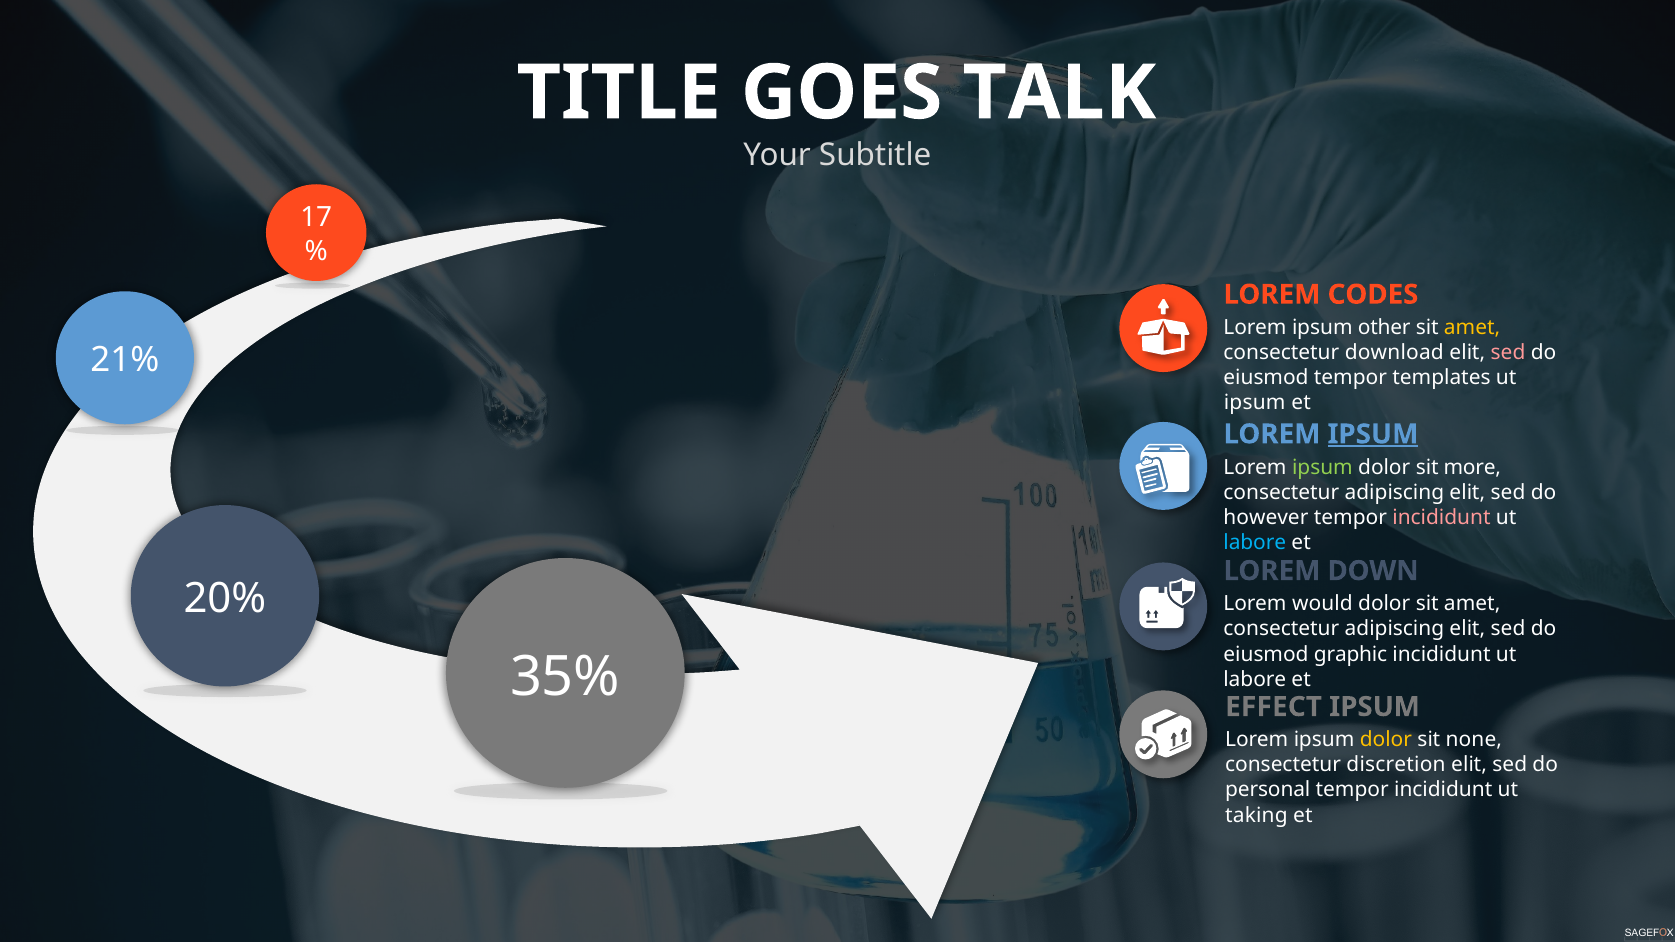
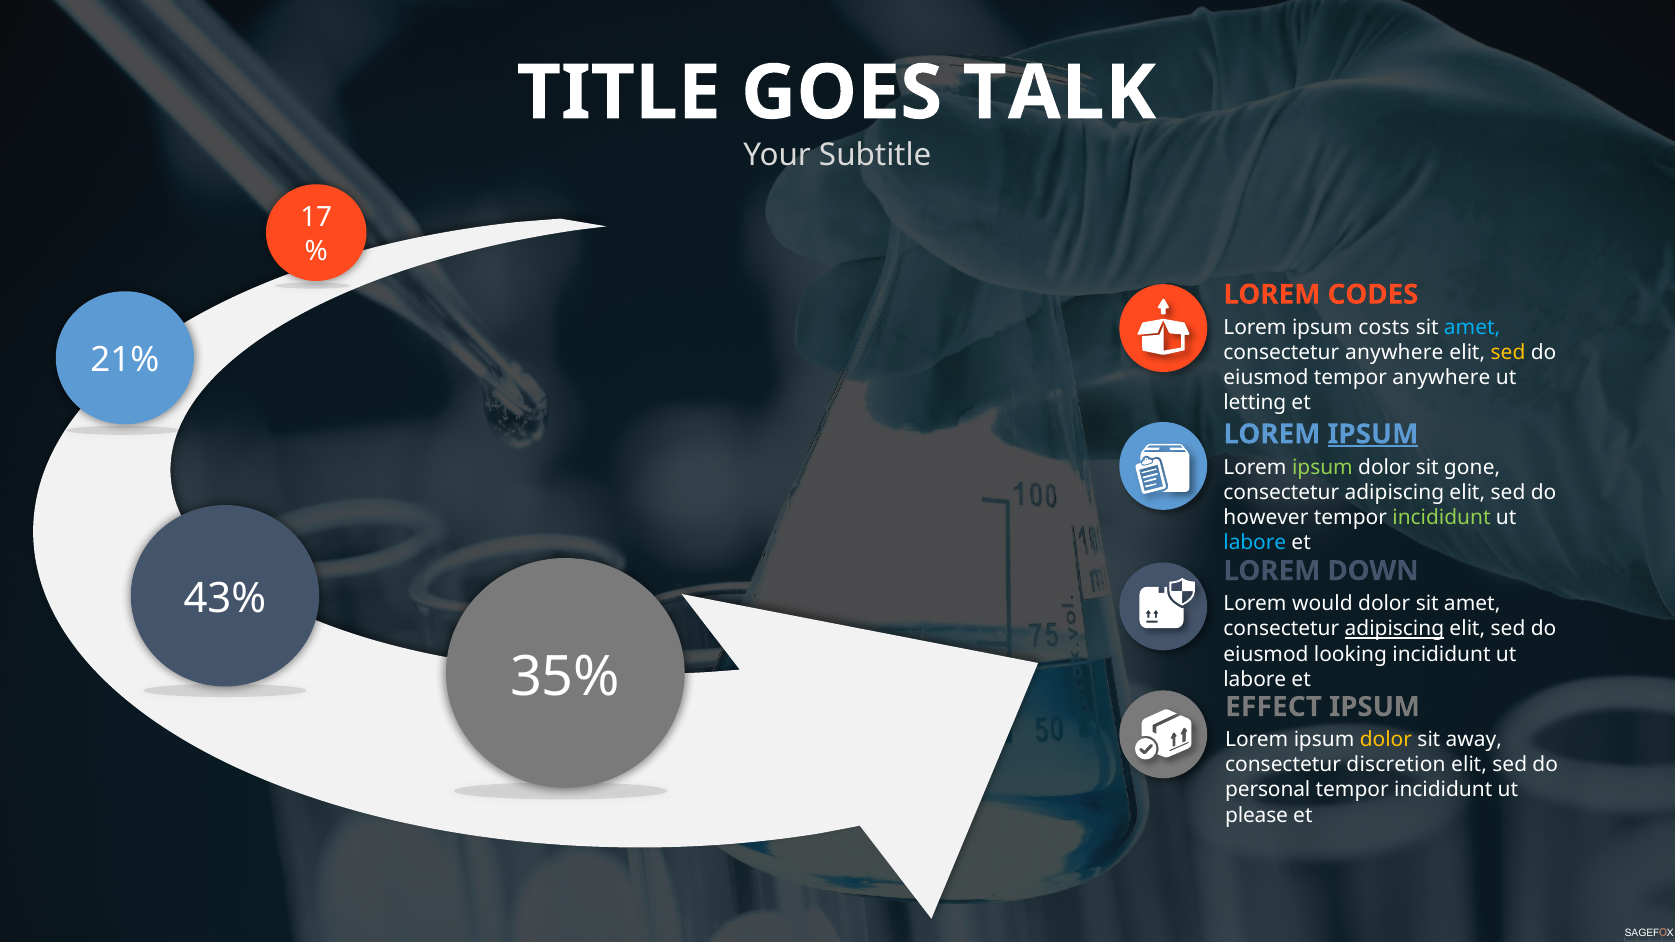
other: other -> costs (1384, 328)
amet colour: yellow -> light blue (1472, 328)
consectetur download: download -> anywhere (1394, 353)
sed colour: pink -> yellow (1508, 353)
tempor templates: templates -> anywhere (1441, 378)
ipsum: ipsum -> letting (1255, 403)
more: more -> gone (1472, 467)
incididunt colour: pink -> light green (1441, 518)
20%: 20% -> 43% (225, 599)
adipiscing underline: none -> present (1394, 629)
graphic: graphic -> looking (1350, 654)
none: none -> away (1474, 740)
taking: taking -> please (1257, 815)
